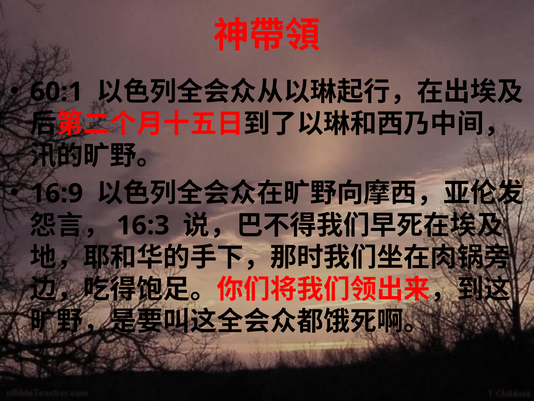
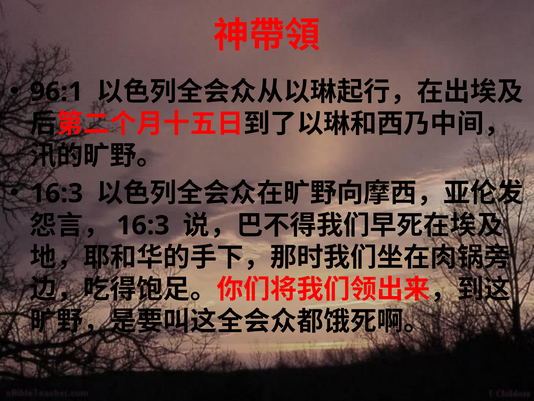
60:1: 60:1 -> 96:1 (56, 92)
16:9: 16:9 -> 16:3 (56, 193)
